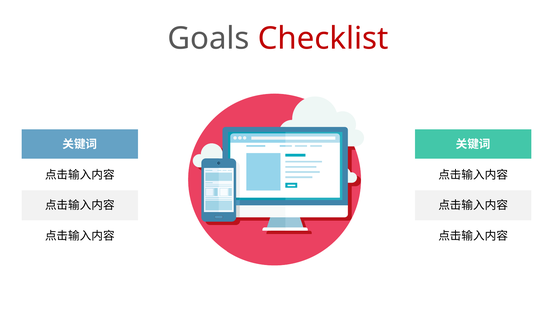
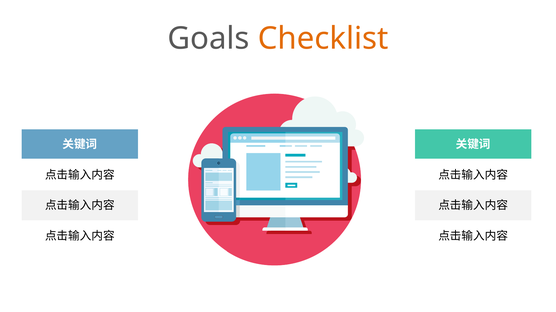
Checklist colour: red -> orange (323, 38)
